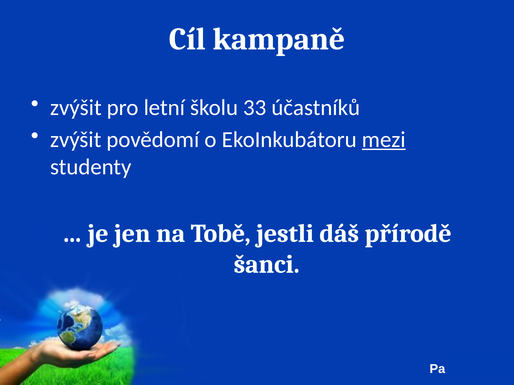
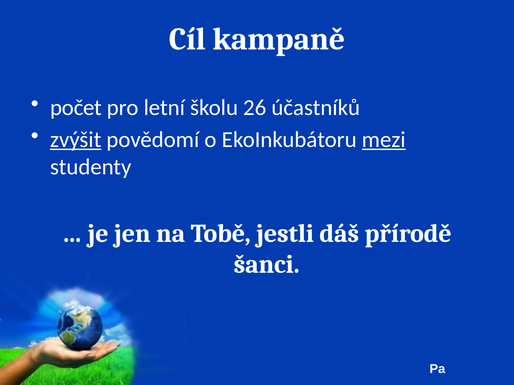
zvýšit: zvýšit -> počet (76, 108)
33: 33 -> 26 (255, 108)
zvýšit underline: none -> present (76, 140)
